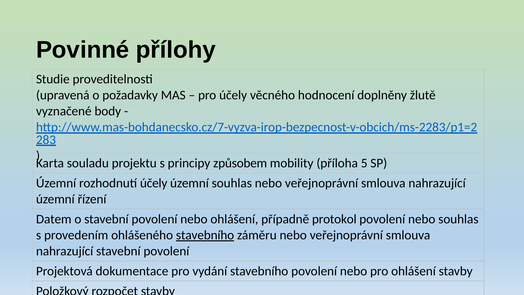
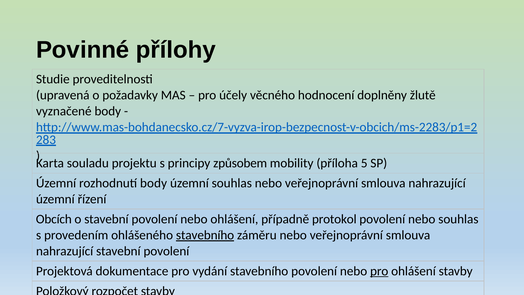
rozhodnutí účely: účely -> body (154, 183)
Datem: Datem -> Obcích (54, 219)
pro underline: none -> present (379, 271)
